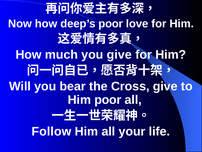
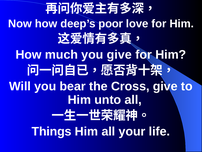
Him poor: poor -> unto (108, 99)
Follow: Follow -> Things (52, 131)
